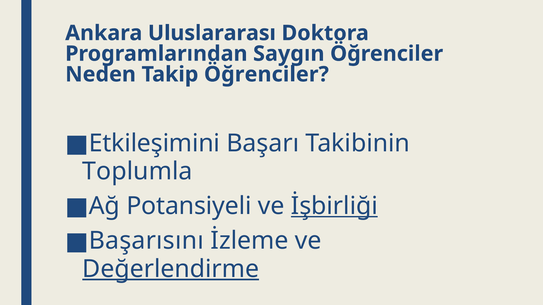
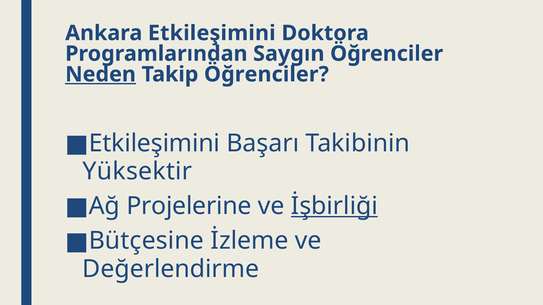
Ankara Uluslararası: Uluslararası -> Etkileşimini (212, 33)
Neden underline: none -> present (101, 74)
Toplumla: Toplumla -> Yüksektir (137, 171)
Potansiyeli: Potansiyeli -> Projelerine (189, 206)
Başarısını: Başarısını -> Bütçesine (146, 241)
Değerlendirme underline: present -> none (171, 269)
